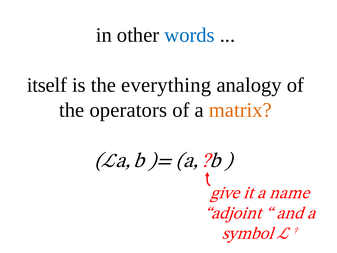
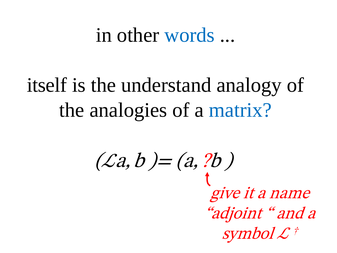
everything: everything -> understand (166, 85)
operators: operators -> analogies (128, 110)
matrix colour: orange -> blue (240, 110)
